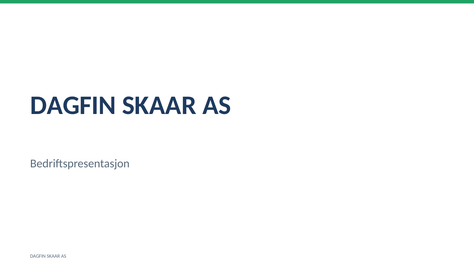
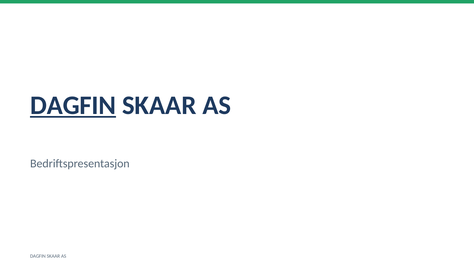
DAGFIN underline: none -> present (73, 105)
